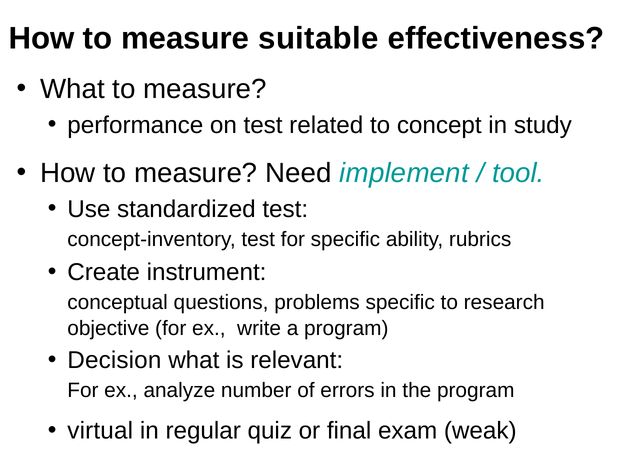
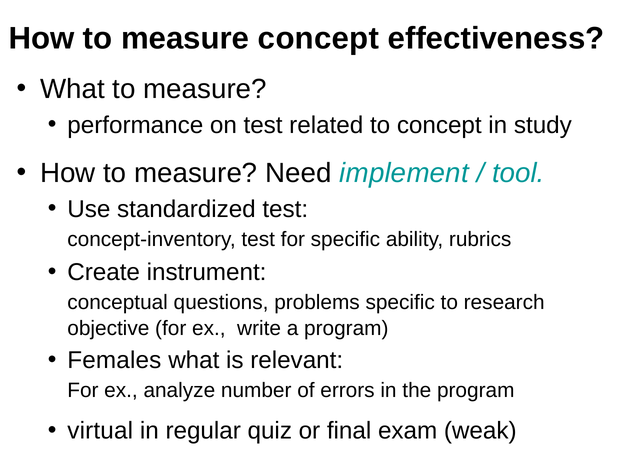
measure suitable: suitable -> concept (318, 39)
Decision: Decision -> Females (114, 360)
